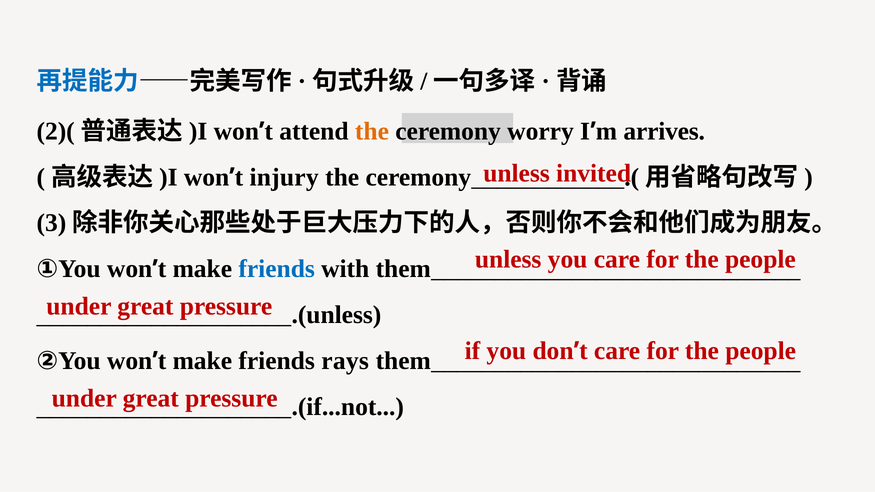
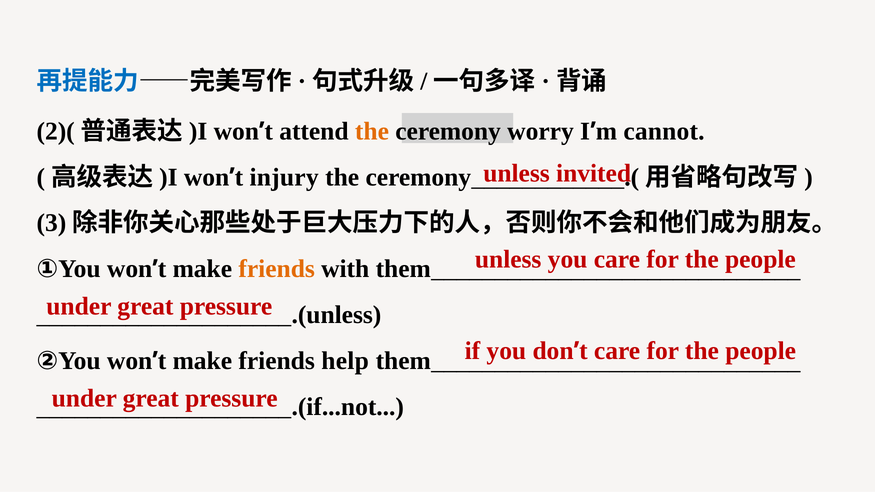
arrives: arrives -> cannot (664, 131)
friends colour: blue -> orange (277, 269)
rays: rays -> help (345, 361)
